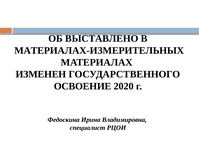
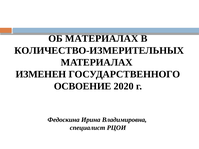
ОБ ВЫСТАВЛЕНО: ВЫСТАВЛЕНО -> МАТЕРИАЛАХ (102, 39)
МАТЕРИАЛАХ-ИЗМЕРИТЕЛЬНЫХ: МАТЕРИАЛАХ-ИЗМЕРИТЕЛЬНЫХ -> КОЛИЧЕСТВО-ИЗМЕРИТЕЛЬНЫХ (99, 51)
